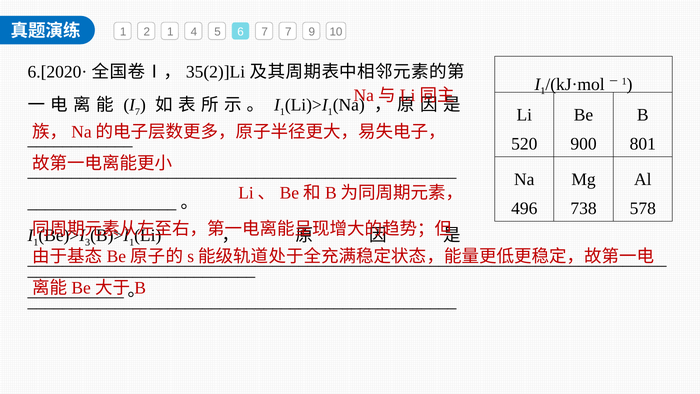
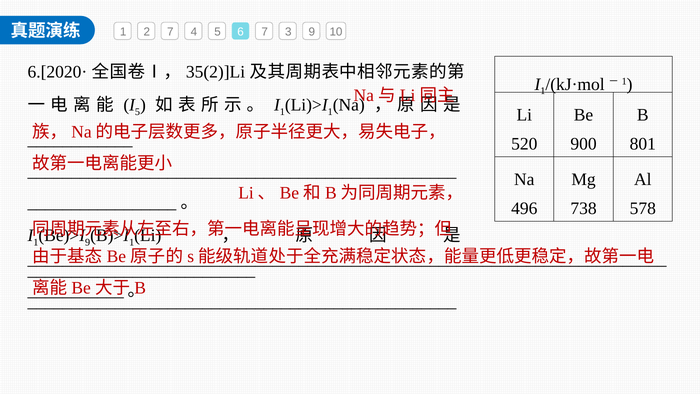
2 1: 1 -> 7 (170, 32)
7 7: 7 -> 3 (288, 32)
7: 7 -> 5 (137, 112)
3: 3 -> 9 (88, 242)
